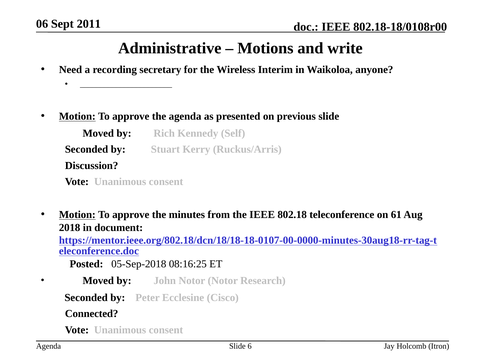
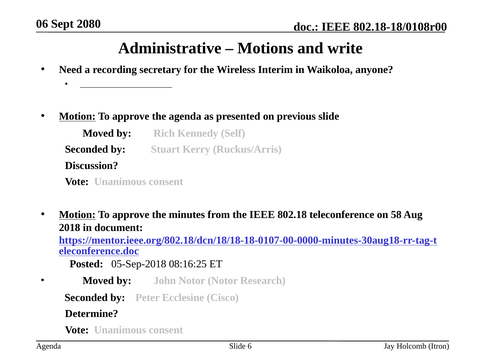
2011: 2011 -> 2080 (89, 24)
61: 61 -> 58 (396, 215)
Connected: Connected -> Determine (92, 314)
